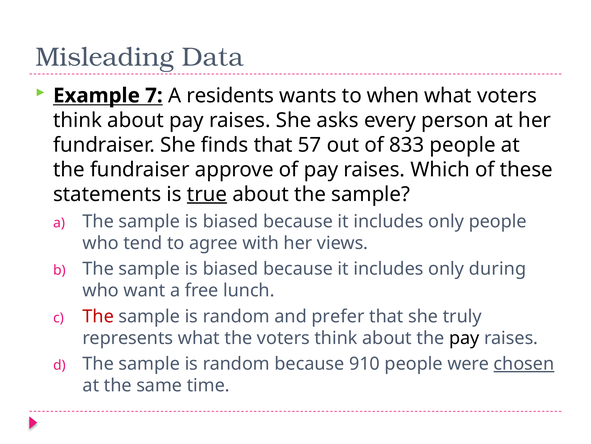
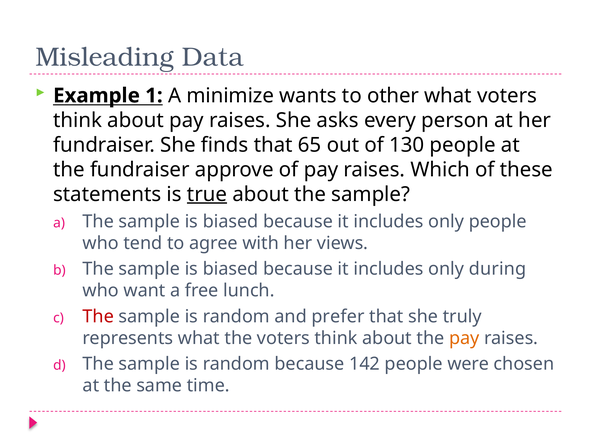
7: 7 -> 1 (154, 95)
residents: residents -> minimize (230, 95)
when: when -> other (393, 95)
57: 57 -> 65 (310, 145)
833: 833 -> 130 (407, 145)
pay colour: black -> orange (464, 337)
910: 910 -> 142 (365, 363)
chosen underline: present -> none (524, 363)
